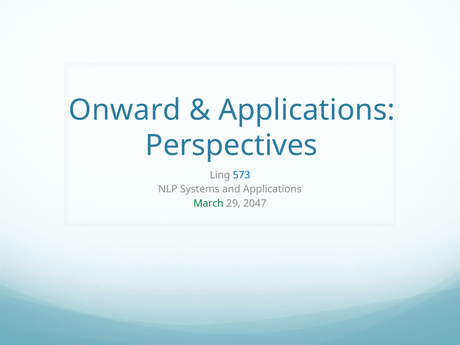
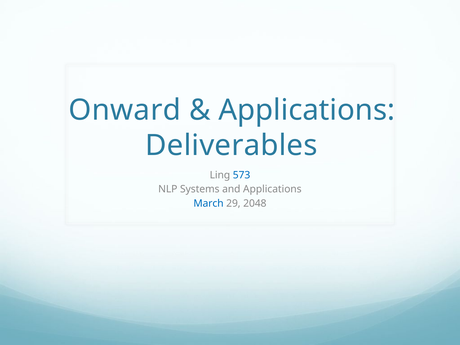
Perspectives: Perspectives -> Deliverables (231, 146)
March colour: green -> blue (209, 203)
2047: 2047 -> 2048 (255, 203)
